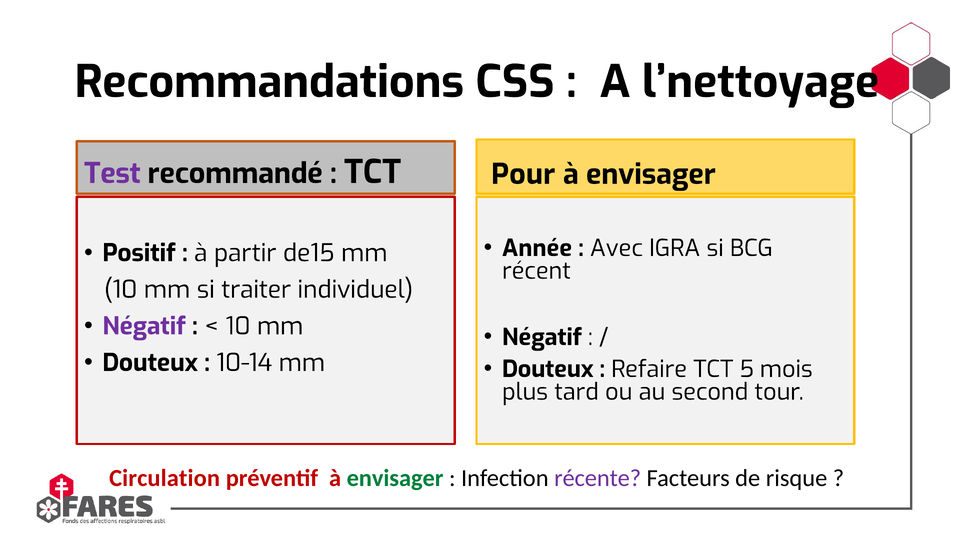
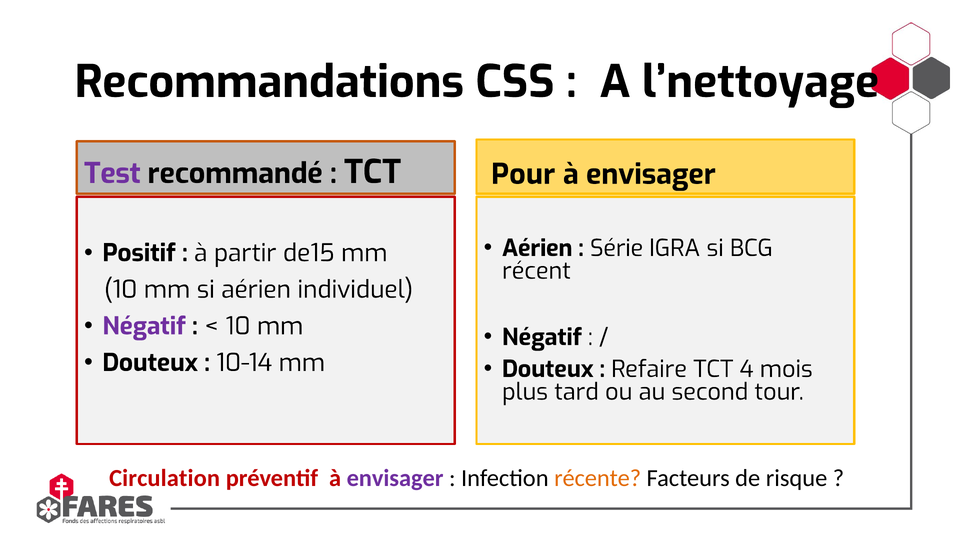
Année: Année -> Aérien (537, 248)
Avec: Avec -> Série (617, 248)
si traiter: traiter -> aérien (256, 290)
5: 5 -> 4 (747, 369)
envisager colour: green -> purple (395, 478)
récente colour: purple -> orange (598, 478)
